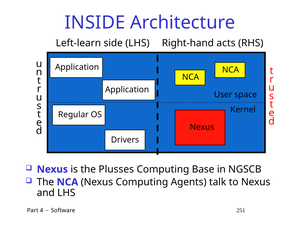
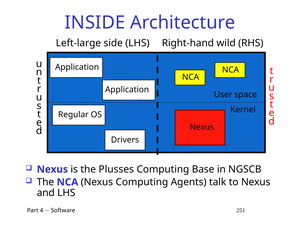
Left-learn: Left-learn -> Left-large (78, 43)
acts: acts -> wild (226, 43)
